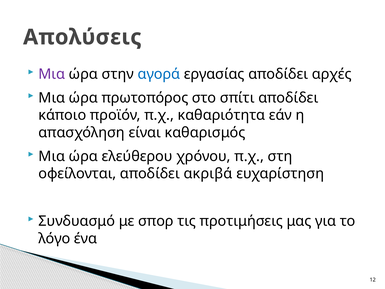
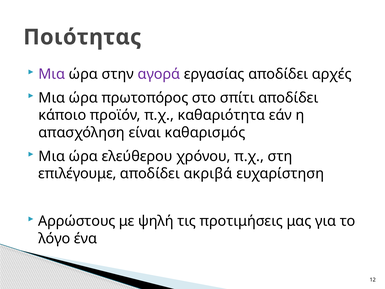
Απολύσεις: Απολύσεις -> Ποιότητας (82, 37)
αγορά colour: blue -> purple (159, 74)
οφείλονται: οφείλονται -> επιλέγουμε (77, 173)
Συνδυασμό: Συνδυασμό -> Αρρώστους (77, 221)
σπορ: σπορ -> ψηλή (156, 221)
